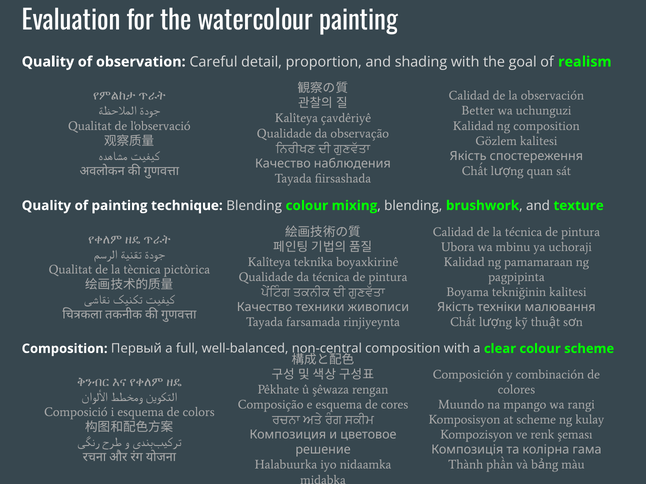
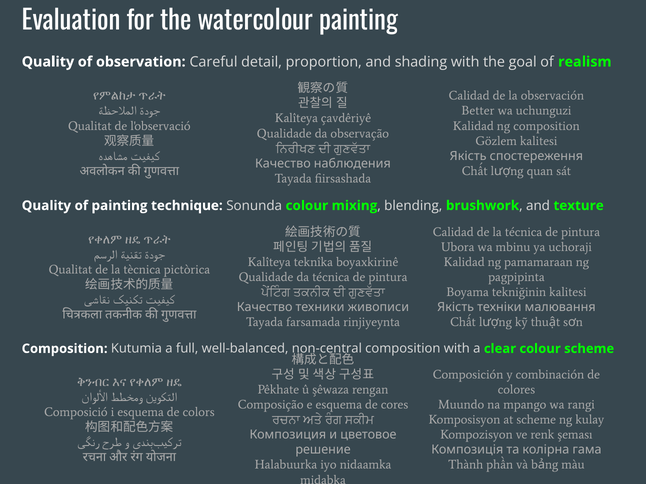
technique Blending: Blending -> Sonunda (254, 206)
Первый: Первый -> Kutumia (136, 349)
